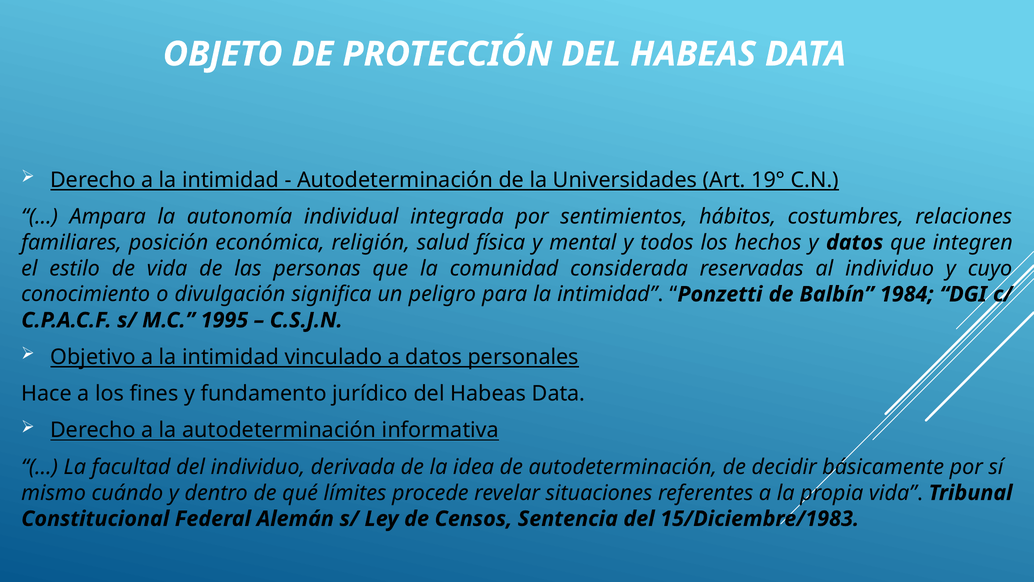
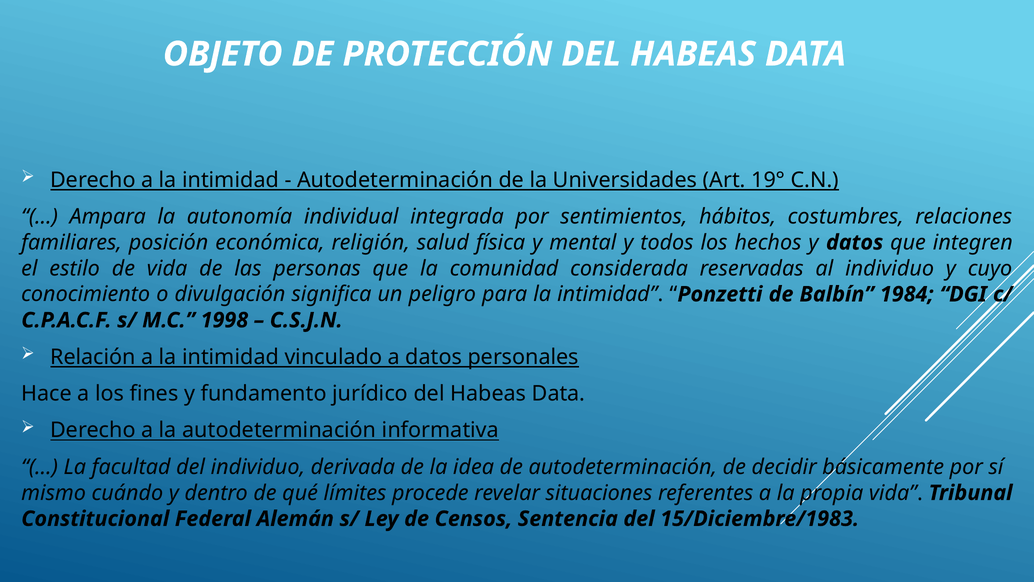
1995: 1995 -> 1998 (224, 320)
Objetivo: Objetivo -> Relación (93, 357)
